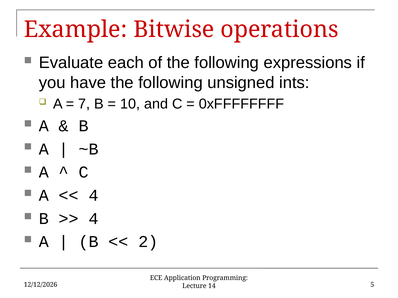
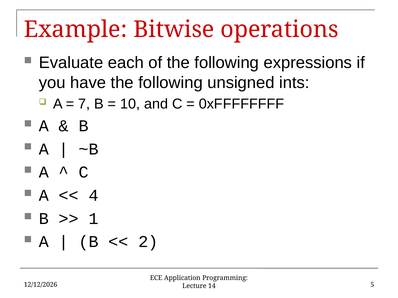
4: 4 -> 1 (94, 219)
